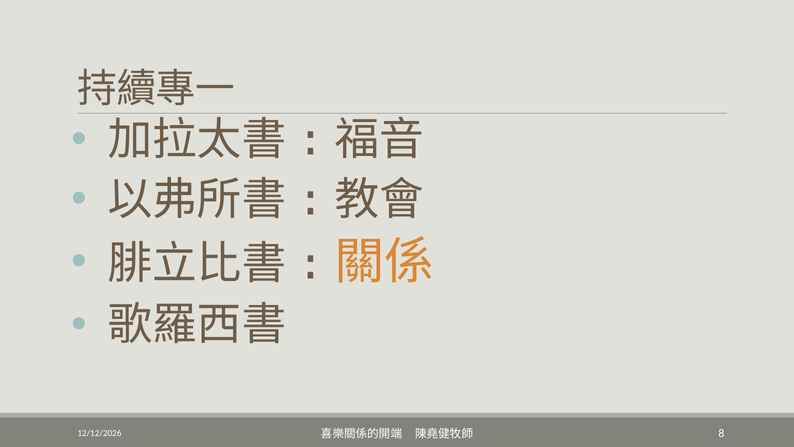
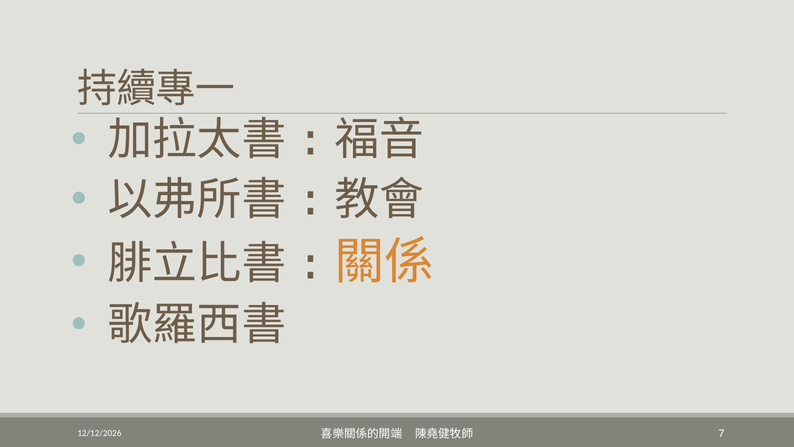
8: 8 -> 7 (721, 433)
